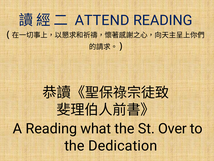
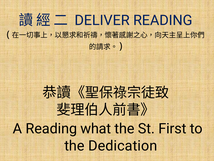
ATTEND: ATTEND -> DELIVER (102, 20)
Over: Over -> First (172, 128)
